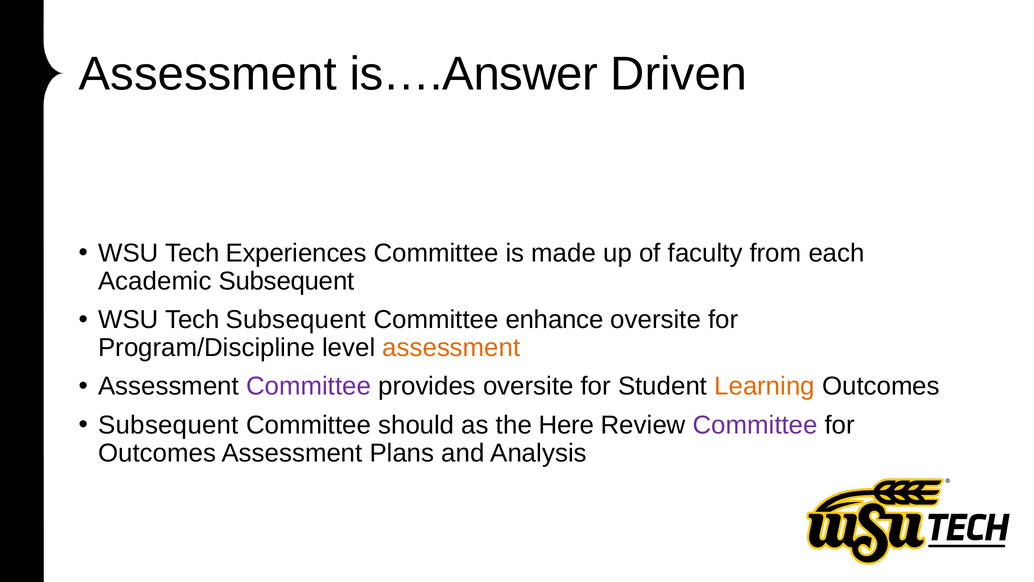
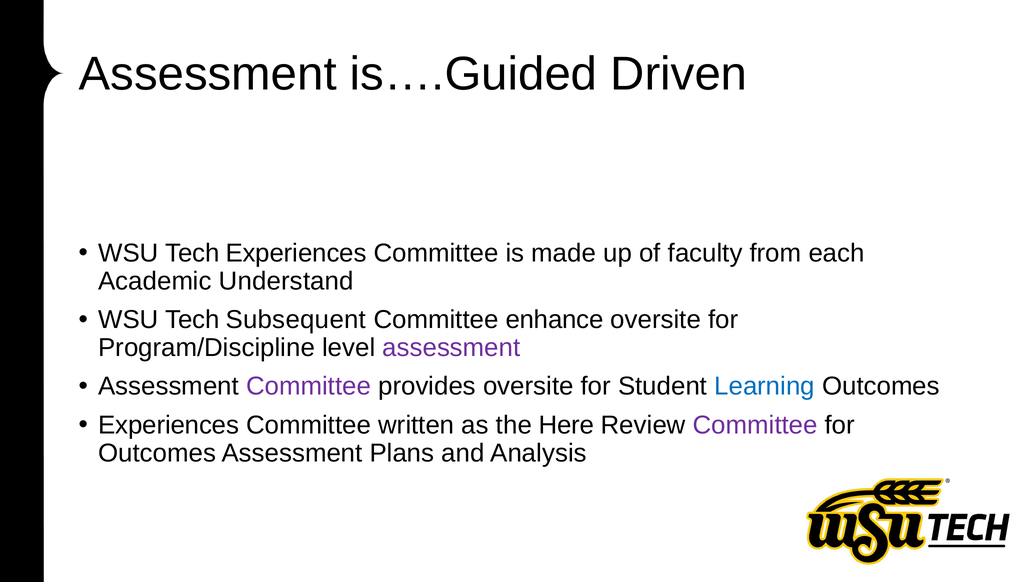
is….Answer: is….Answer -> is….Guided (474, 74)
Academic Subsequent: Subsequent -> Understand (286, 281)
assessment colour: orange -> purple (451, 347)
Learning colour: orange -> blue (765, 386)
Subsequent: Subsequent -> Experiences (169, 425)
should: should -> written (416, 425)
